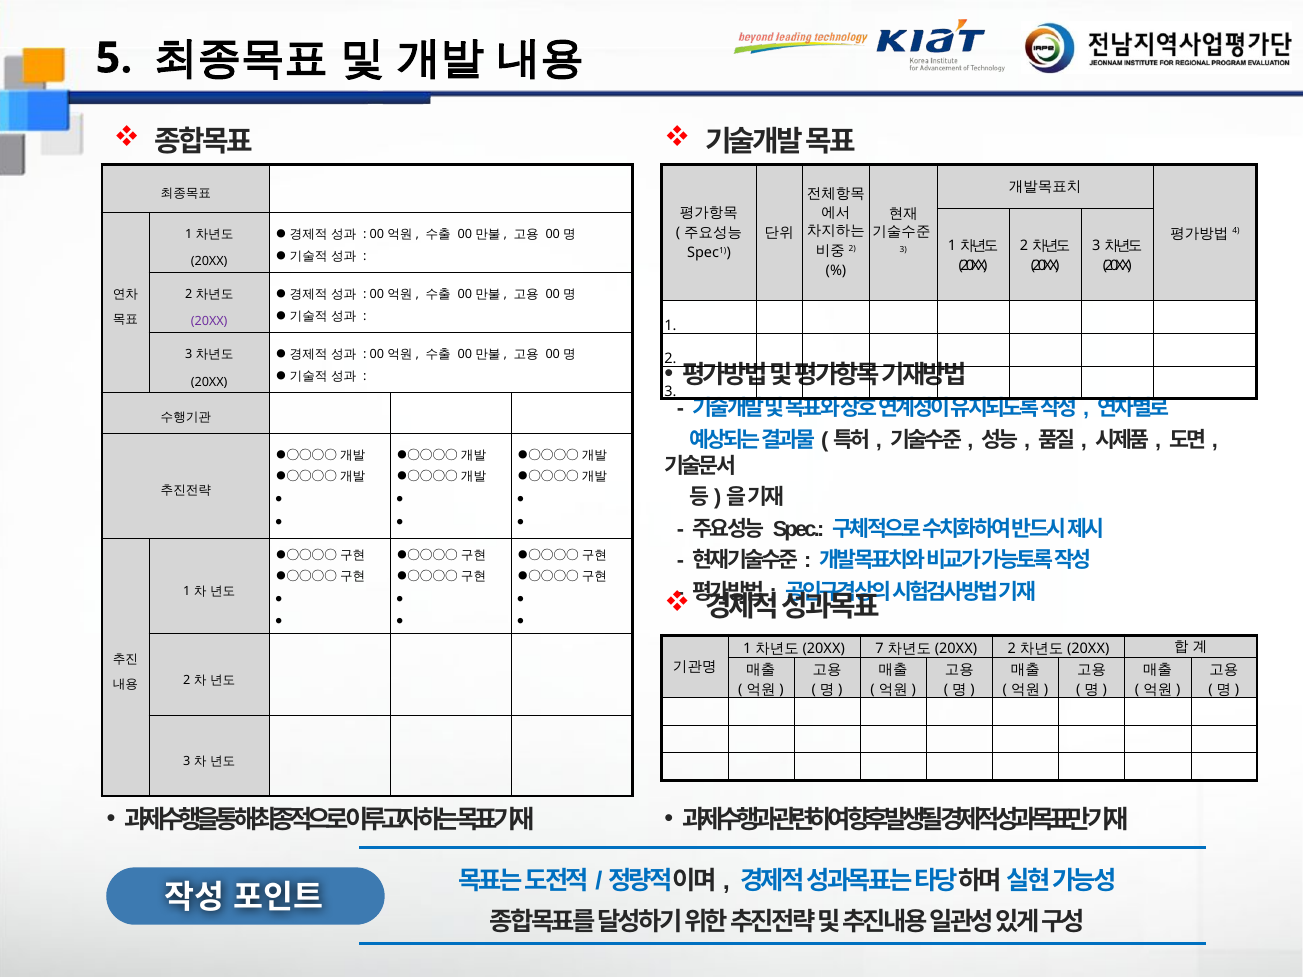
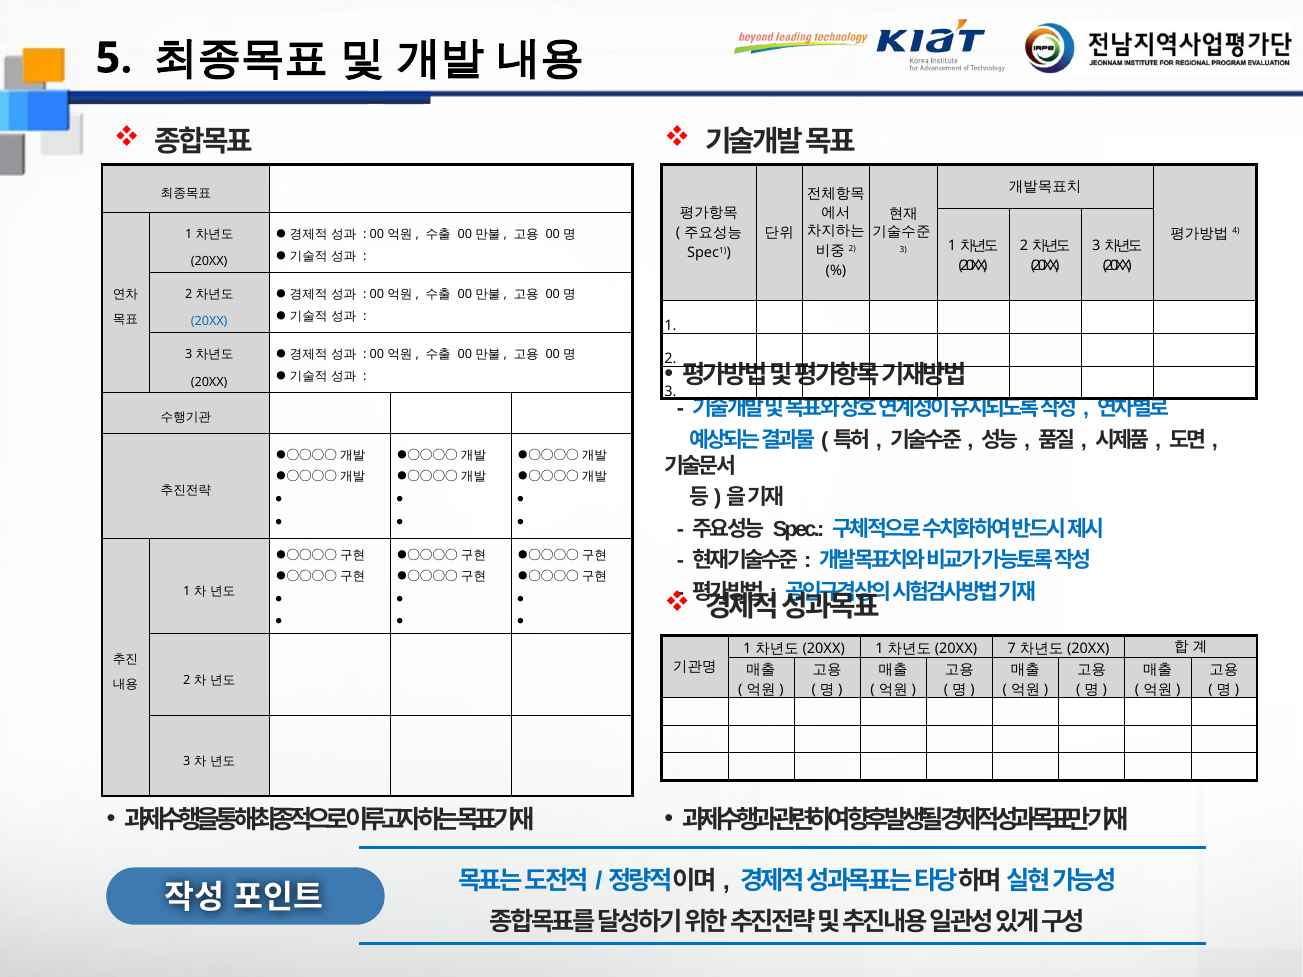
20XX colour: purple -> blue (209, 322)
7: 7 -> 1 (879, 649)
2: 2 -> 7 (1012, 649)
